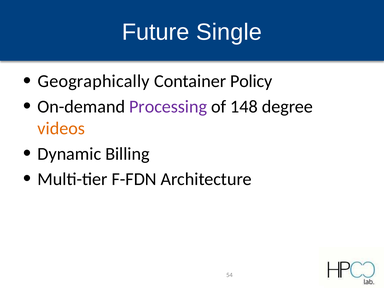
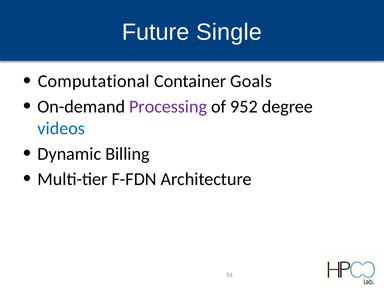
Geographically: Geographically -> Computational (94, 81)
Policy: Policy -> Goals (251, 81)
148: 148 -> 952 (244, 107)
videos colour: orange -> blue (61, 128)
